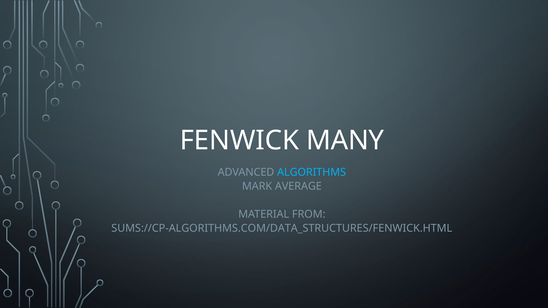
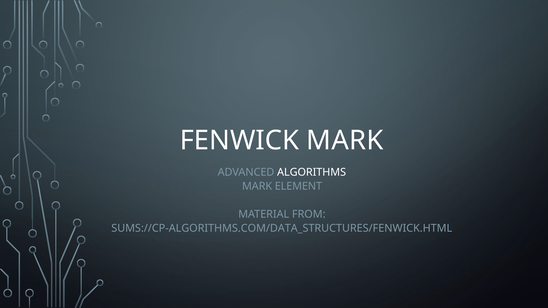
FENWICK MANY: MANY -> MARK (345, 141)
ALGORITHMS colour: light blue -> white (312, 172)
AVERAGE: AVERAGE -> ELEMENT (298, 186)
